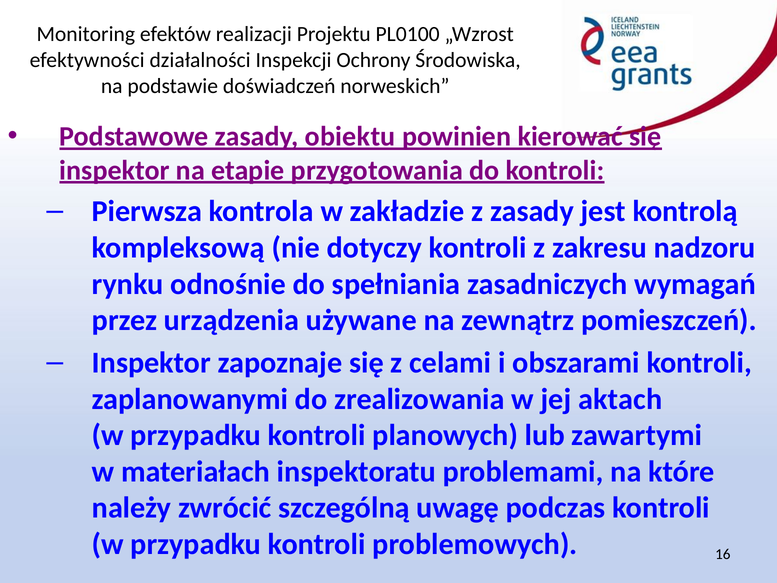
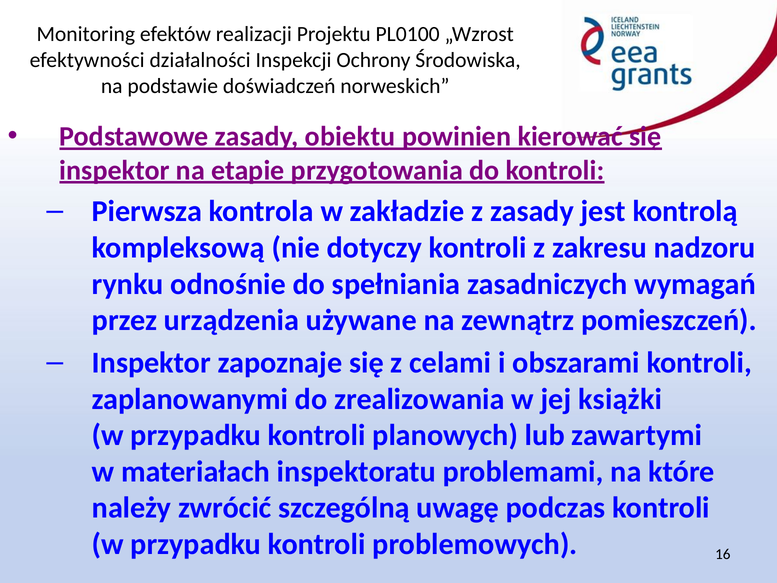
aktach: aktach -> książki (620, 399)
